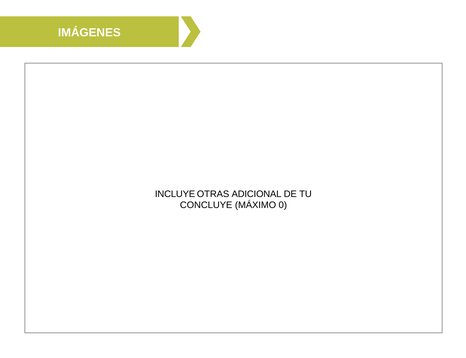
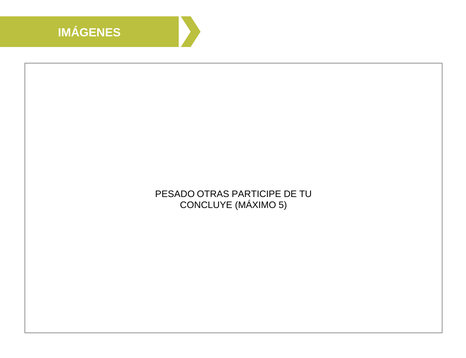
INCLUYE: INCLUYE -> PESADO (175, 194)
ADICIONAL: ADICIONAL -> PARTICIPE (256, 194)
0: 0 -> 5 (283, 205)
